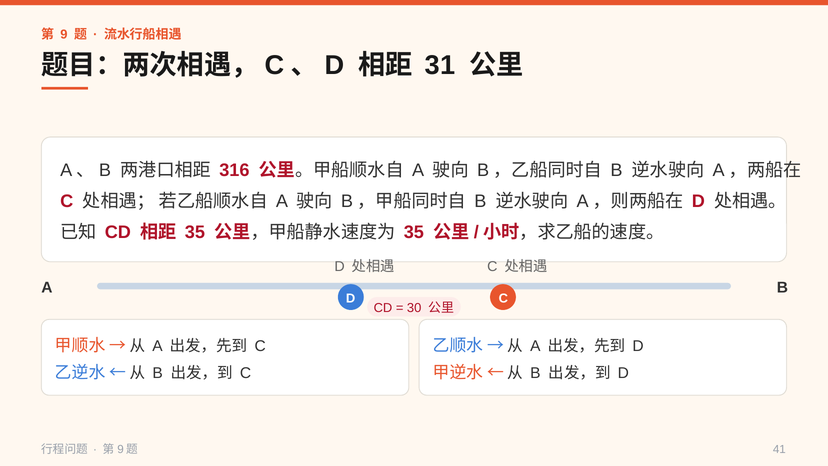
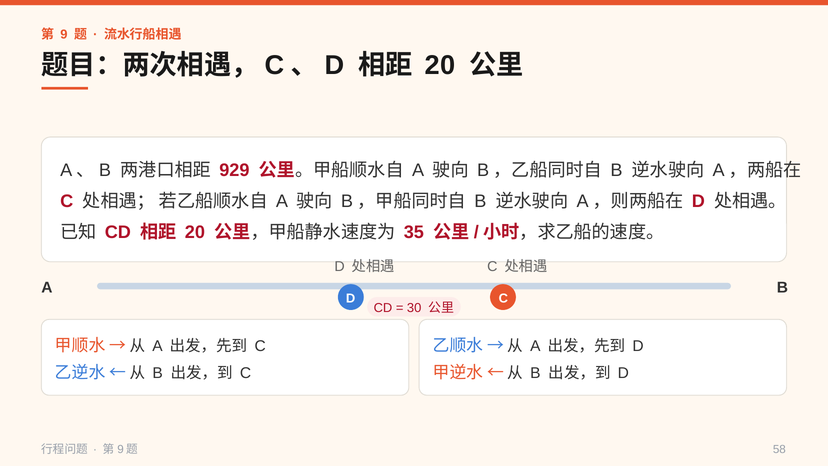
31: 31 -> 20 (440, 65)
316: 316 -> 929 (234, 170)
35: 35 -> 20 (195, 232)
41: 41 -> 58 (779, 449)
